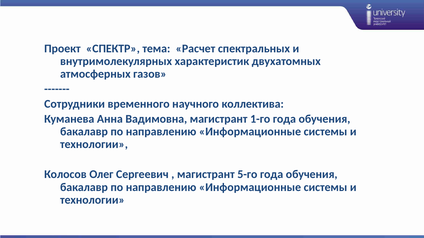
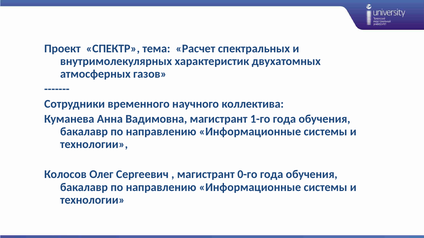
5-го: 5-го -> 0-го (247, 175)
